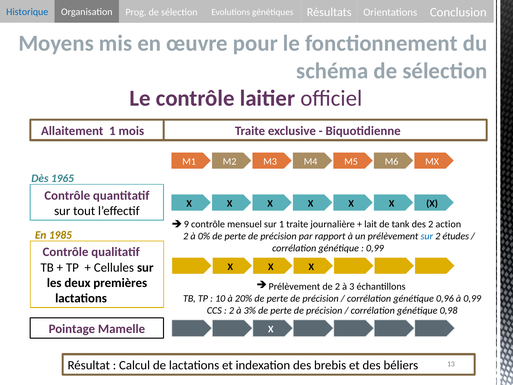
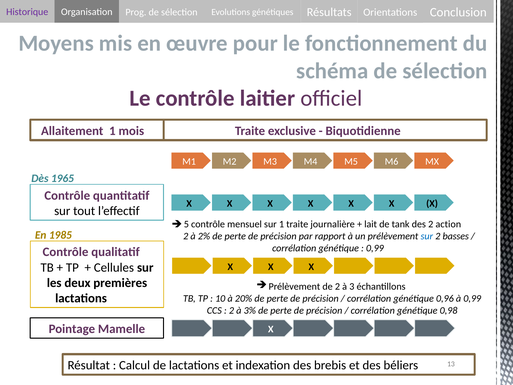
Historique colour: blue -> purple (27, 12)
9: 9 -> 5 (186, 224)
0%: 0% -> 2% (204, 236)
études: études -> basses (456, 236)
